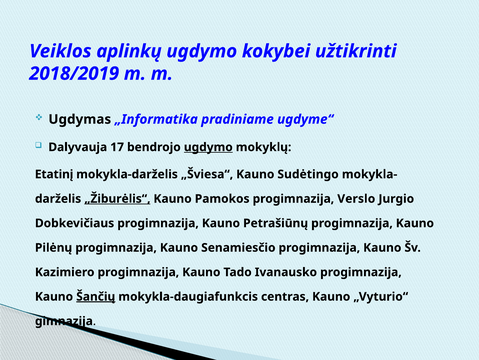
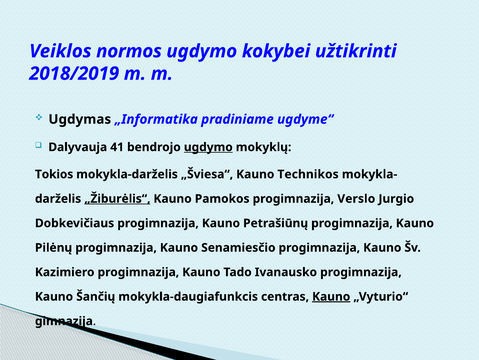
aplinkų: aplinkų -> normos (129, 51)
17: 17 -> 41 (117, 147)
Etatinį: Etatinį -> Tokios (54, 174)
Sudėtingo: Sudėtingo -> Technikos (308, 174)
Šančių underline: present -> none (96, 296)
Kauno underline: none -> present (331, 296)
